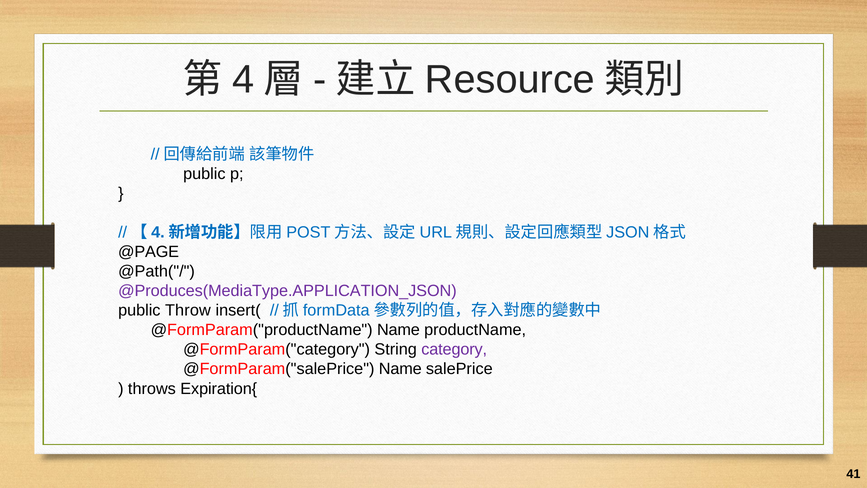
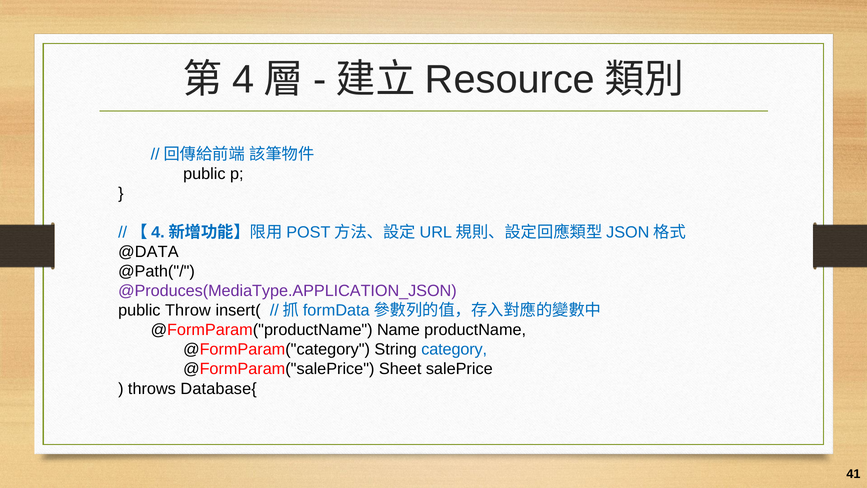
@PAGE: @PAGE -> @DATA (148, 252)
category colour: purple -> blue (454, 349)
@FormParam("salePrice Name: Name -> Sheet (400, 369)
Expiration{: Expiration{ -> Database{ (219, 388)
